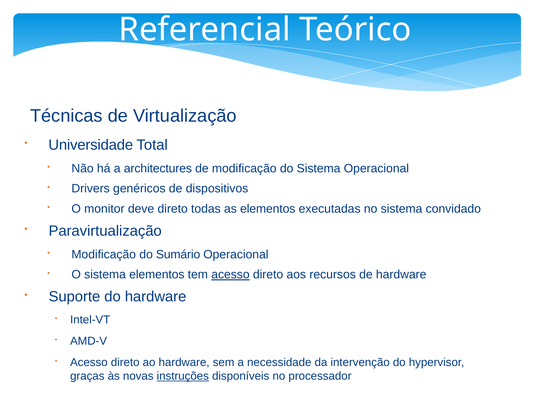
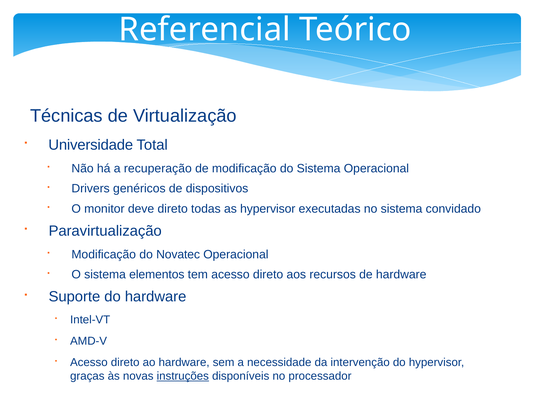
architectures: architectures -> recuperação (158, 169)
as elementos: elementos -> hypervisor (268, 209)
Sumário: Sumário -> Novatec (178, 255)
acesso underline: present -> none (230, 275)
